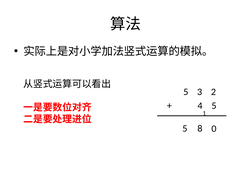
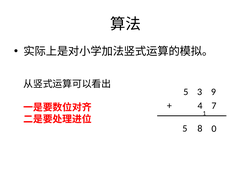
2: 2 -> 9 (213, 92)
4 5: 5 -> 7 (214, 106)
